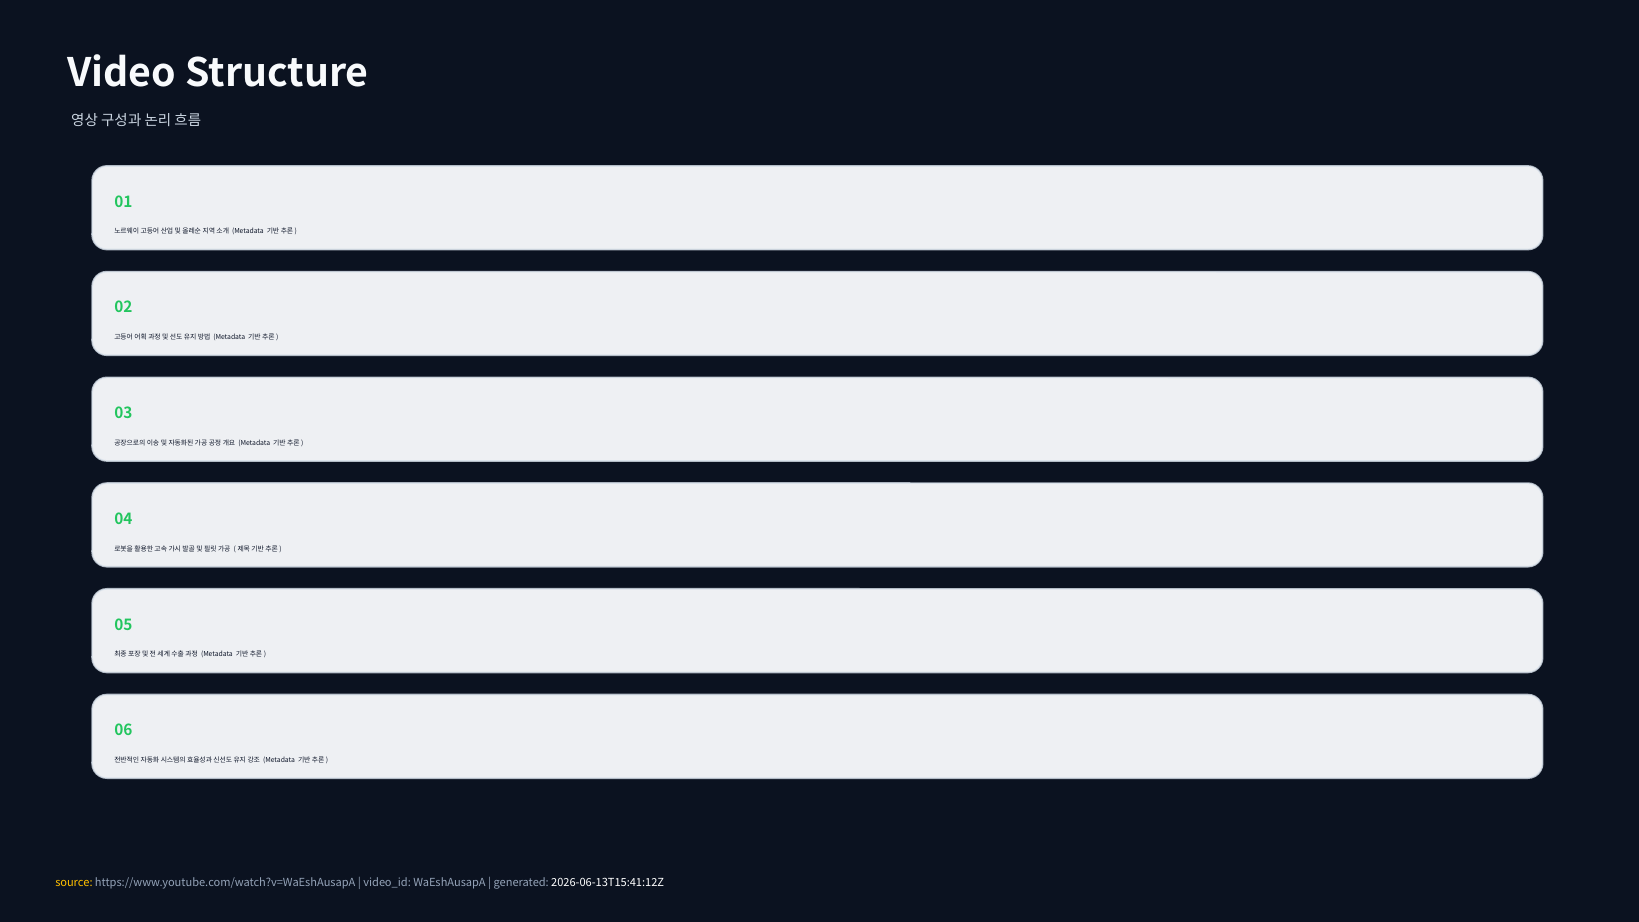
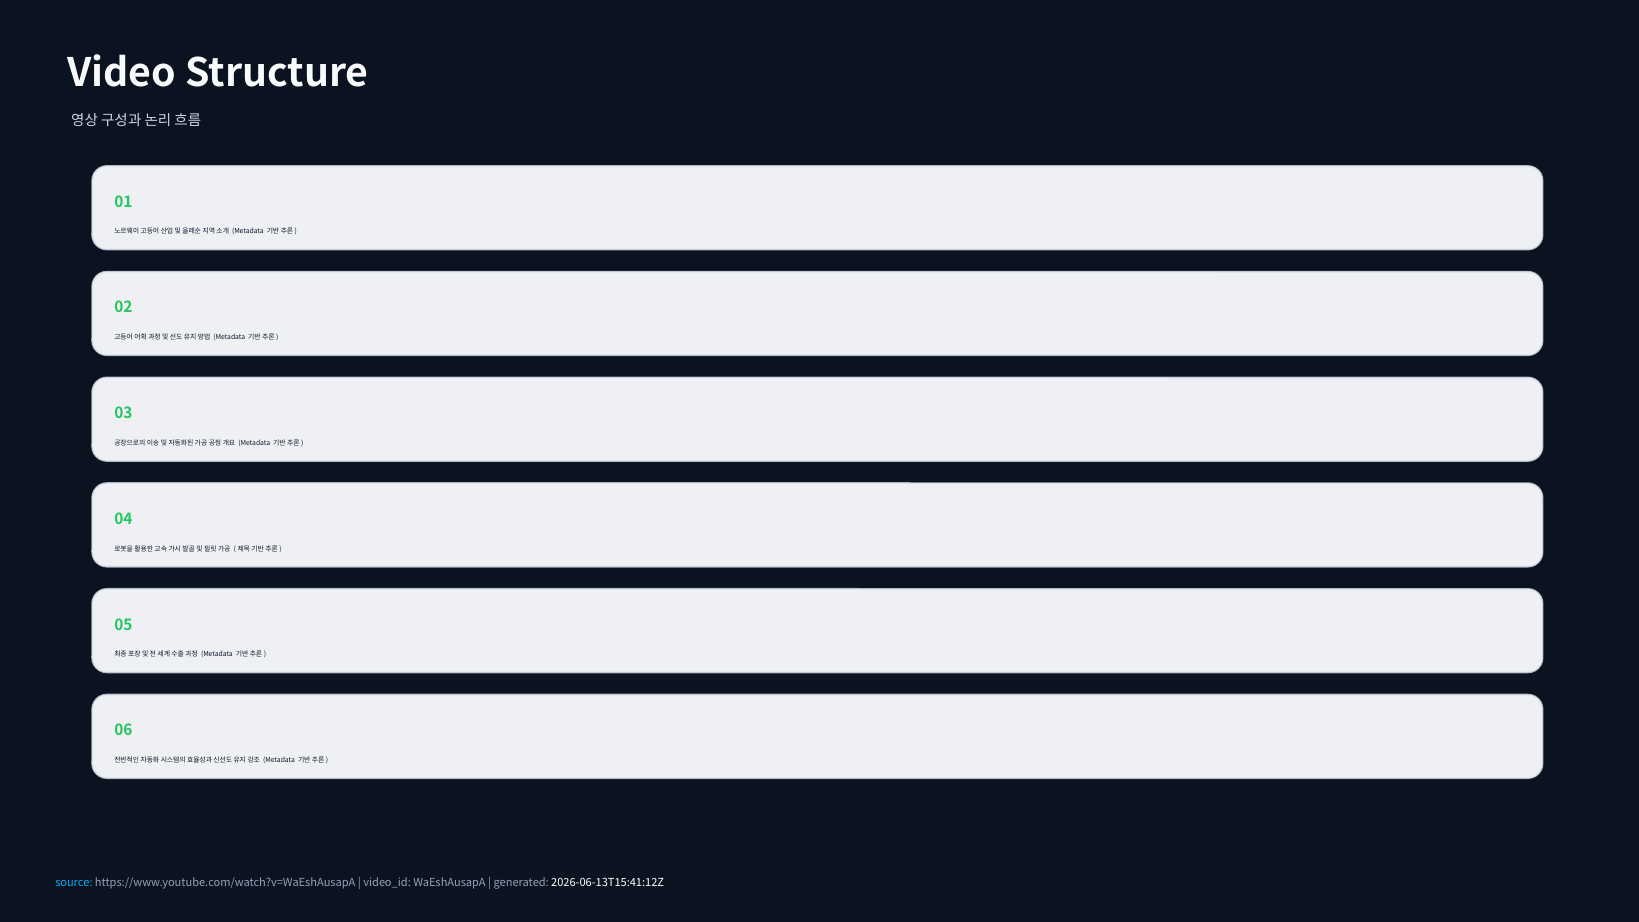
source colour: yellow -> light blue (74, 883)
